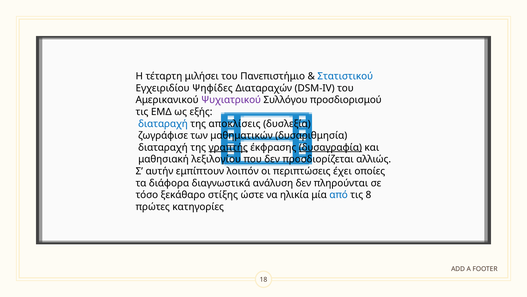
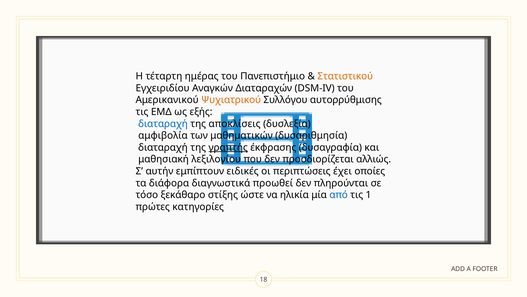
μιλήσει: μιλήσει -> ημέρας (202, 76)
Στατιστικού colour: blue -> orange (345, 76)
Ψηφίδες: Ψηφίδες -> Αναγκών (213, 88)
Ψυχιατρικού colour: purple -> orange (231, 100)
προσδιορισμού: προσδιορισμού -> αυτορρύθμισης (346, 100)
ζωγράφισε: ζωγράφισε -> αμφιβολία (163, 135)
δυσαγραφία underline: present -> none (330, 147)
λοιπόν: λοιπόν -> ειδικές (243, 171)
ανάλυση: ανάλυση -> προωθεί (273, 183)
8: 8 -> 1 (368, 195)
